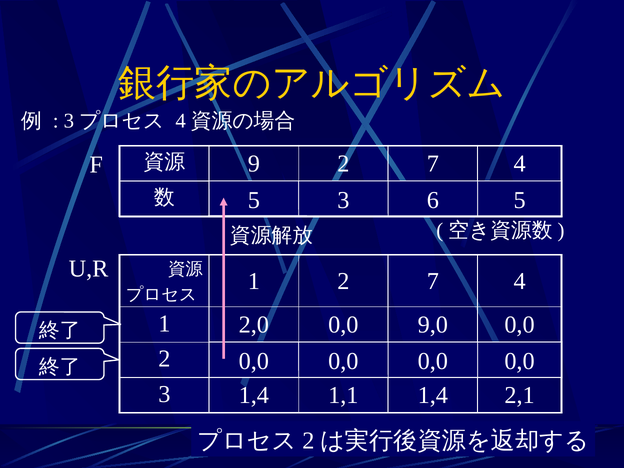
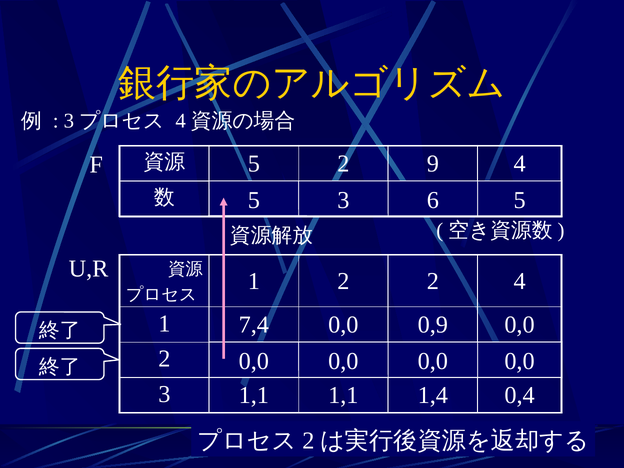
9: 9 -> 5 (254, 164)
7: 7 -> 9 (433, 164)
1 2 7: 7 -> 2 (433, 281)
2,0: 2,0 -> 7,4 (254, 325)
9,0: 9,0 -> 0,9 (433, 325)
3 1,4: 1,4 -> 1,1 (254, 395)
2,1: 2,1 -> 0,4 (520, 395)
